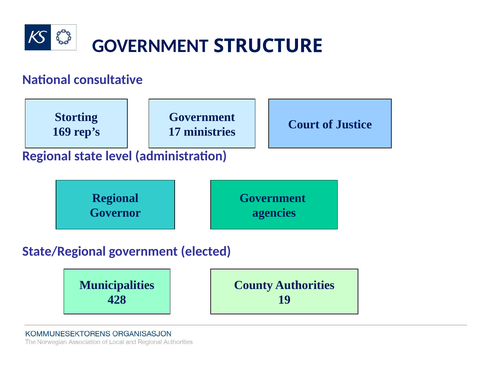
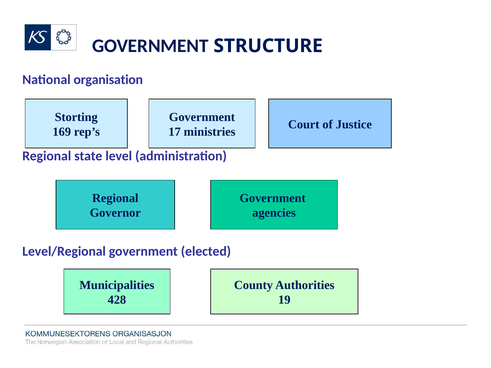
consultative: consultative -> organisation (108, 80)
State/Regional: State/Regional -> Level/Regional (64, 252)
